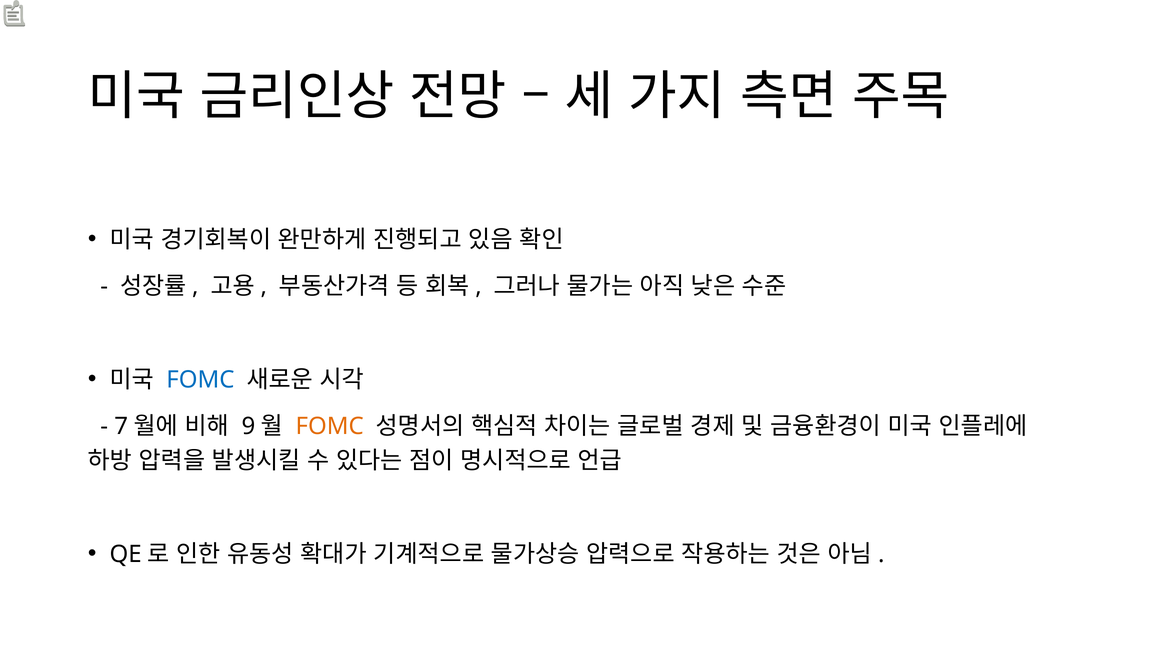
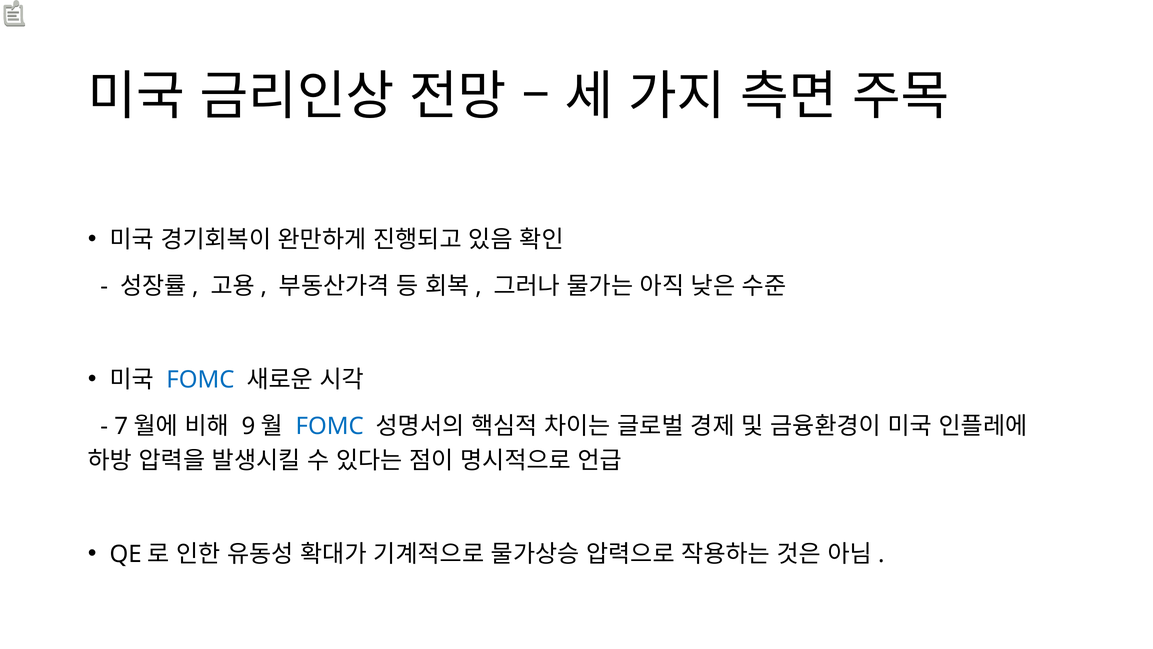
FOMC colour: orange -> blue (330, 426)
